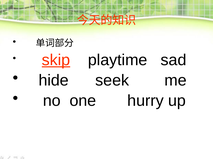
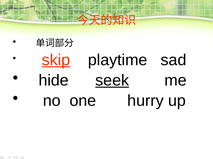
seek underline: none -> present (112, 81)
